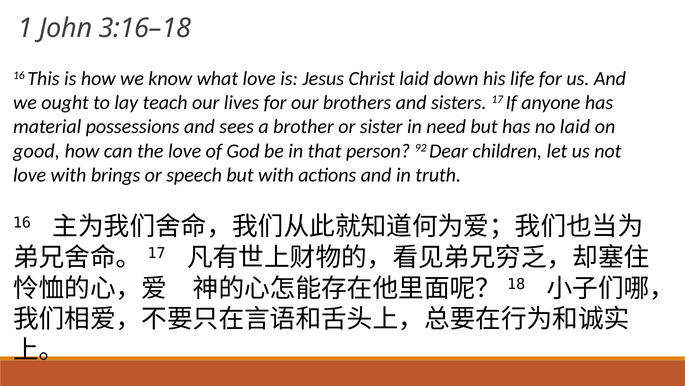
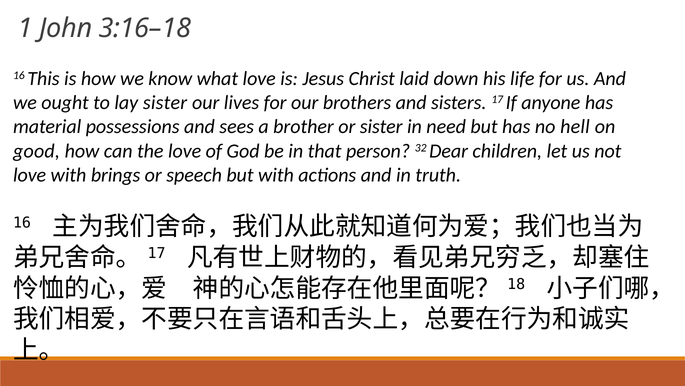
lay teach: teach -> sister (165, 103)
no laid: laid -> hell (575, 127)
92: 92 -> 32 (421, 147)
